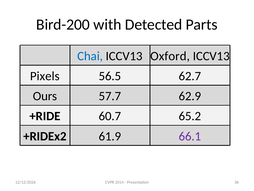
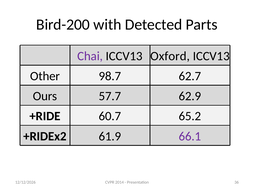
Chai colour: blue -> purple (90, 56)
Pixels: Pixels -> Other (45, 76)
56.5: 56.5 -> 98.7 (110, 76)
